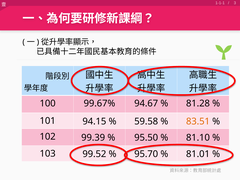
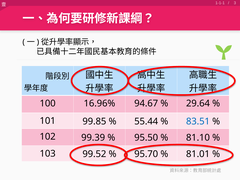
99.67%: 99.67% -> 16.96% (99, 103)
81.28: 81.28 -> 29.64 (198, 103)
94.15: 94.15 -> 99.85 (94, 121)
59.58: 59.58 -> 55.44 (146, 121)
83.51 colour: orange -> blue (198, 121)
